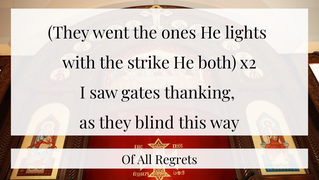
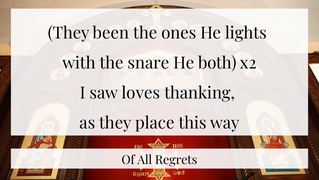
went: went -> been (111, 33)
strike: strike -> snare (149, 63)
gates: gates -> loves (141, 93)
blind: blind -> place (155, 123)
